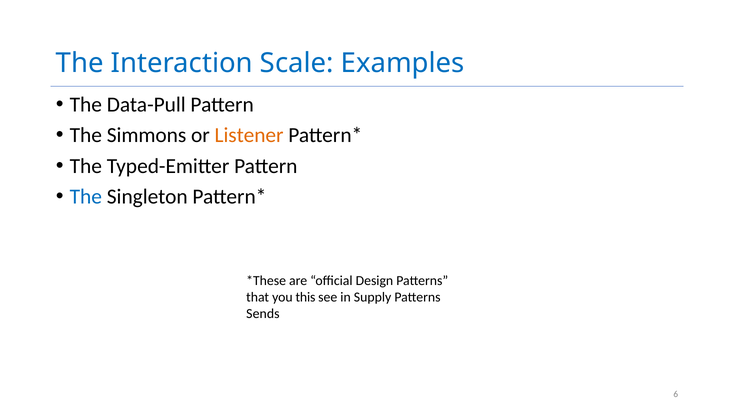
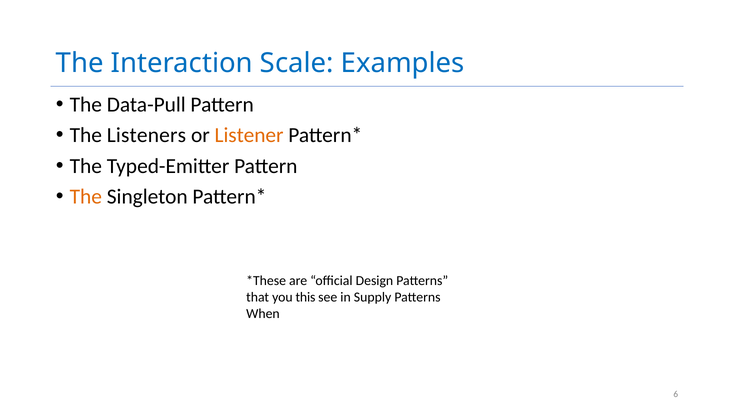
Simmons: Simmons -> Listeners (146, 135)
The colour: blue -> orange (86, 197)
Sends: Sends -> When (263, 313)
